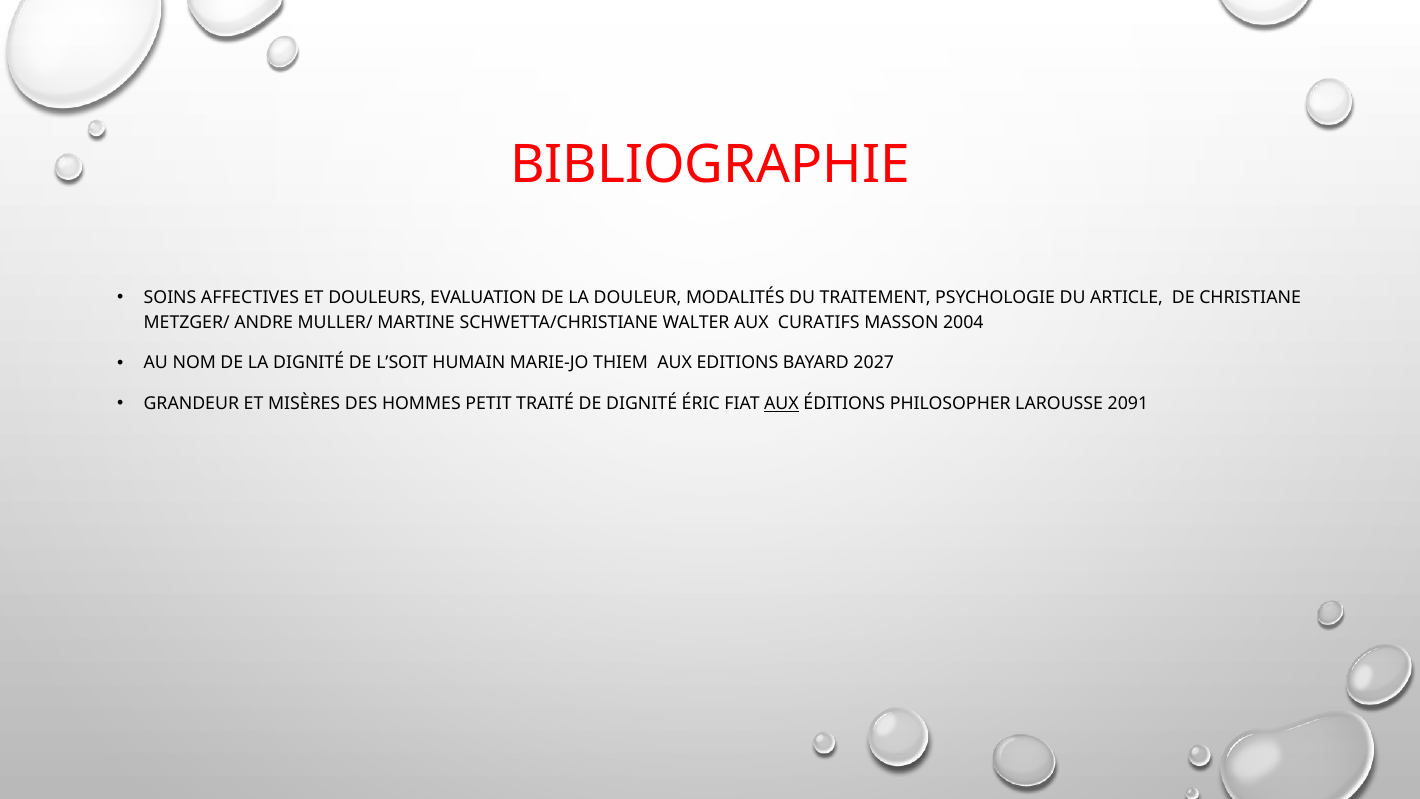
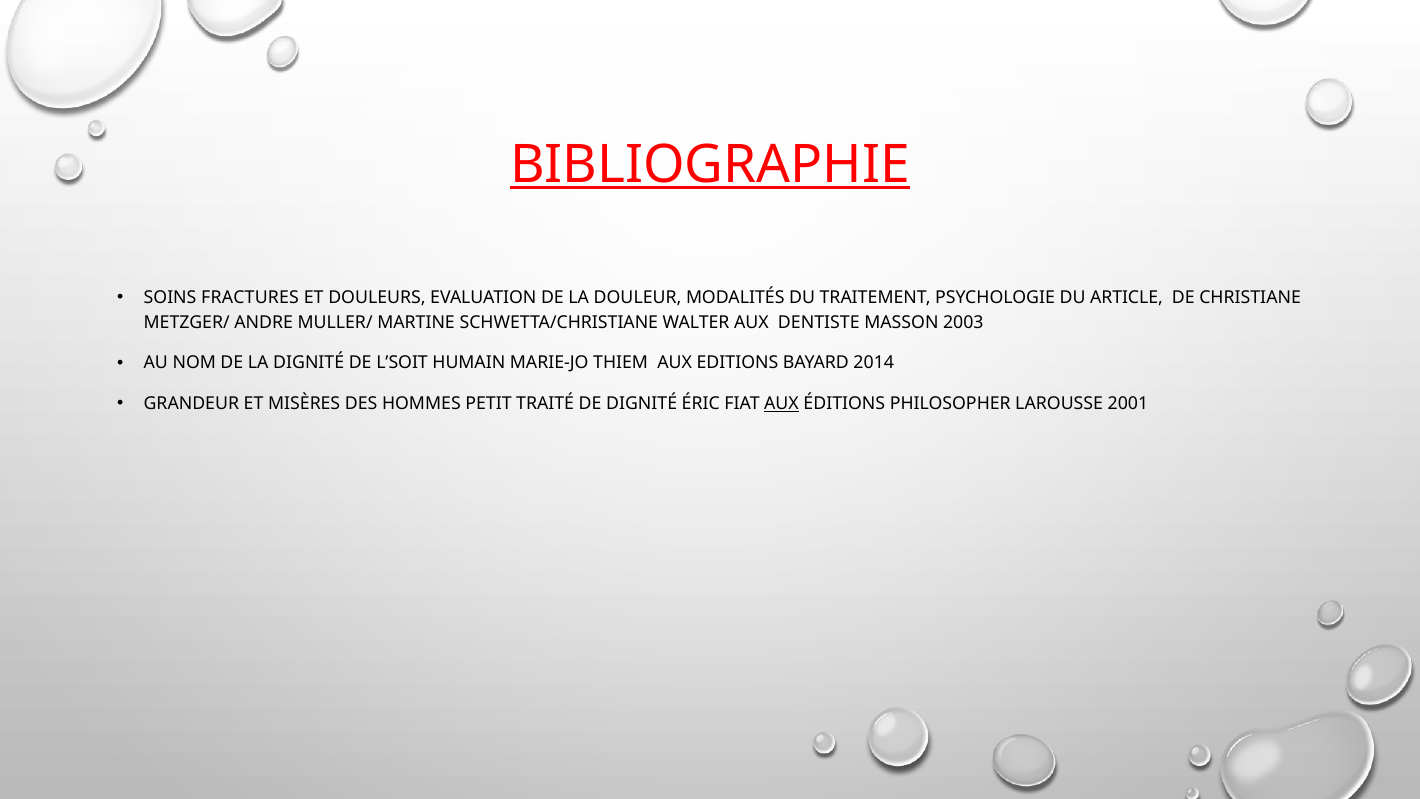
BIBLIOGRAPHIE underline: none -> present (710, 165)
AFFECTIVES: AFFECTIVES -> FRACTURES (250, 297)
CURATIFS: CURATIFS -> DENTISTE (819, 323)
2004: 2004 -> 2003 (963, 323)
2027: 2027 -> 2014 (874, 363)
2091: 2091 -> 2001 (1128, 403)
